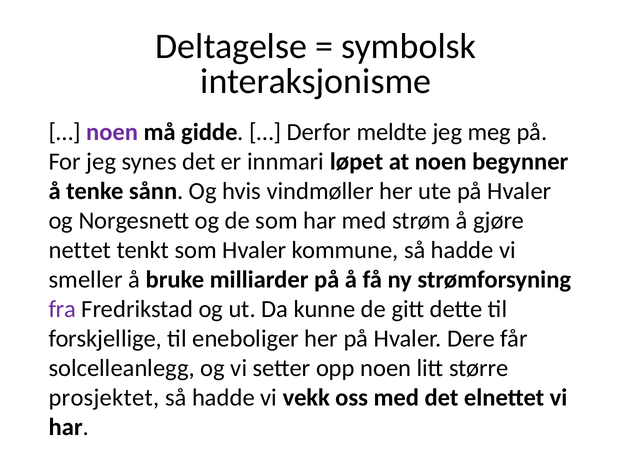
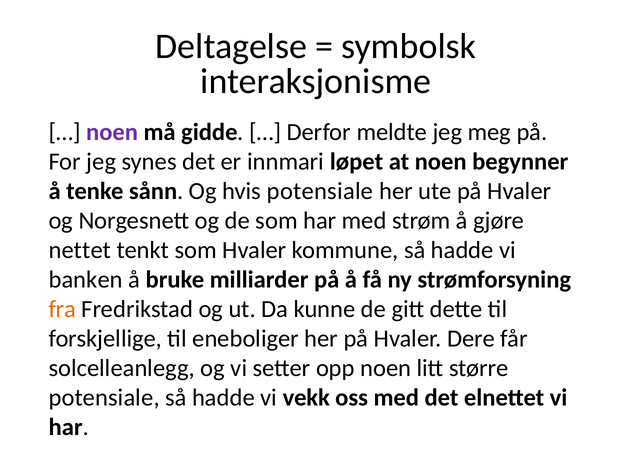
hvis vindmøller: vindmøller -> potensiale (320, 191)
smeller: smeller -> banken (86, 280)
fra colour: purple -> orange (62, 309)
prosjektet: prosjektet -> potensiale (104, 398)
